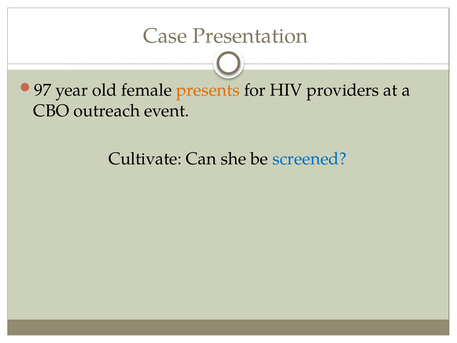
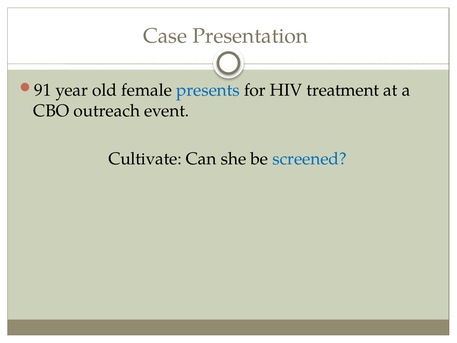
97: 97 -> 91 (43, 90)
presents colour: orange -> blue (208, 90)
providers: providers -> treatment (343, 90)
